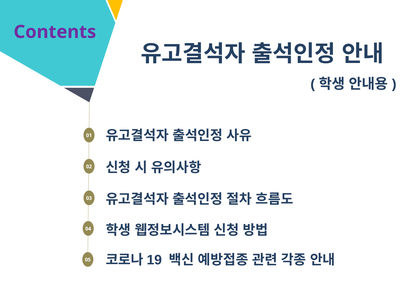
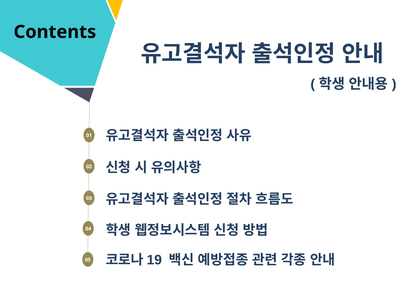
Contents colour: purple -> black (55, 32)
